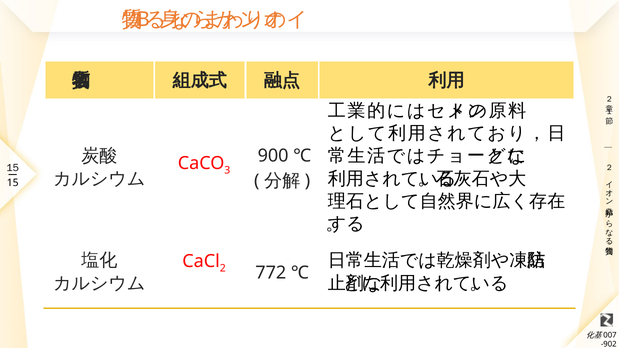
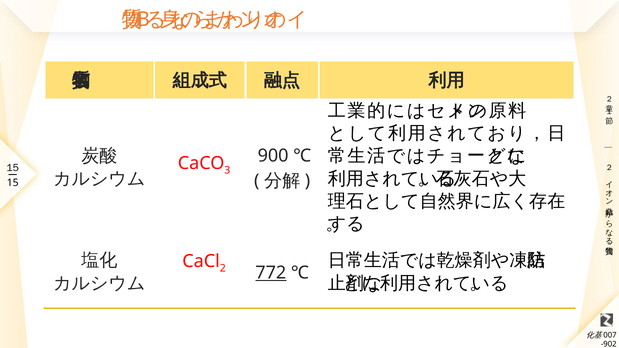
772 underline: none -> present (271, 273)
